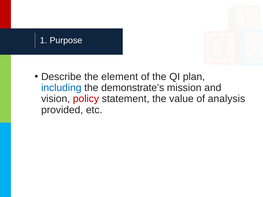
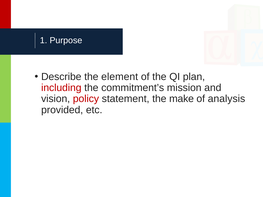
including colour: blue -> red (61, 88)
demonstrate’s: demonstrate’s -> commitment’s (133, 88)
value: value -> make (182, 99)
